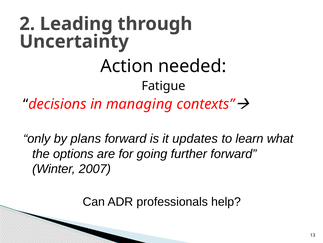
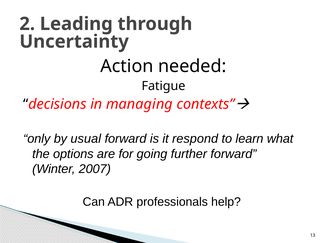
plans: plans -> usual (86, 138)
updates: updates -> respond (195, 138)
